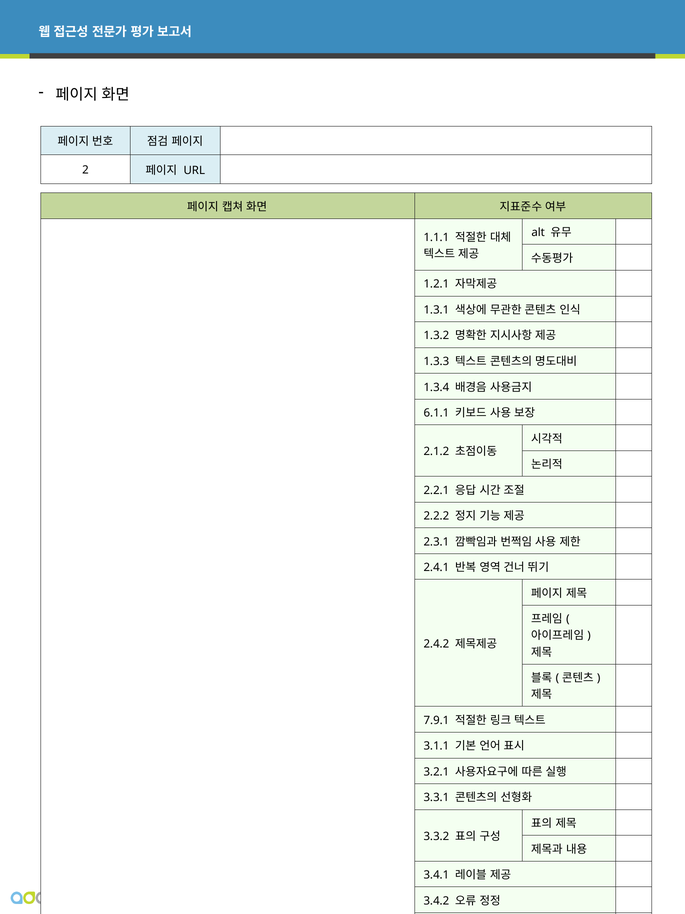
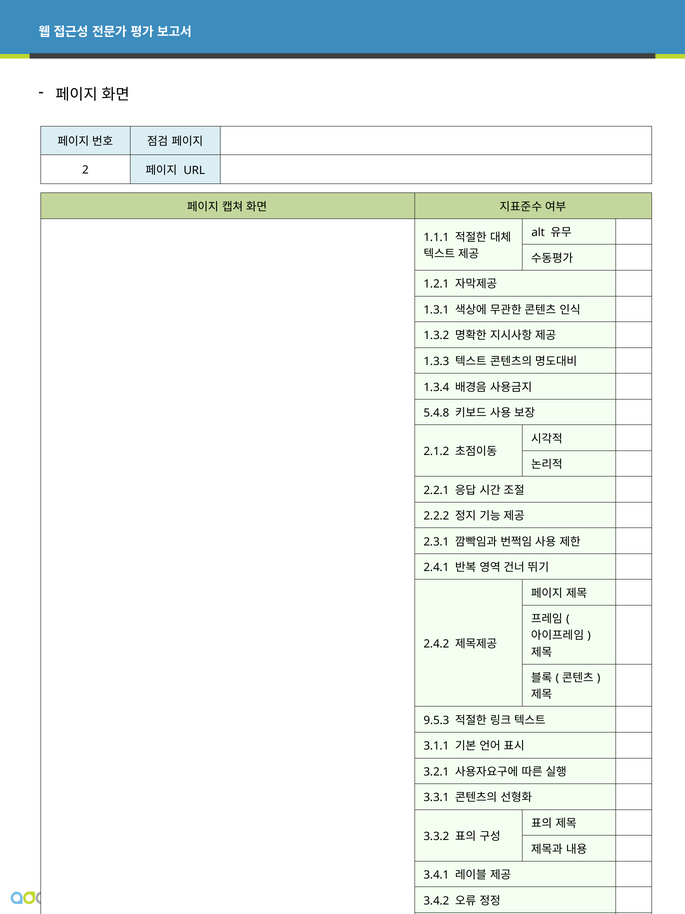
6.1.1: 6.1.1 -> 5.4.8 (436, 413)
7.9.1: 7.9.1 -> 9.5.3 (436, 720)
